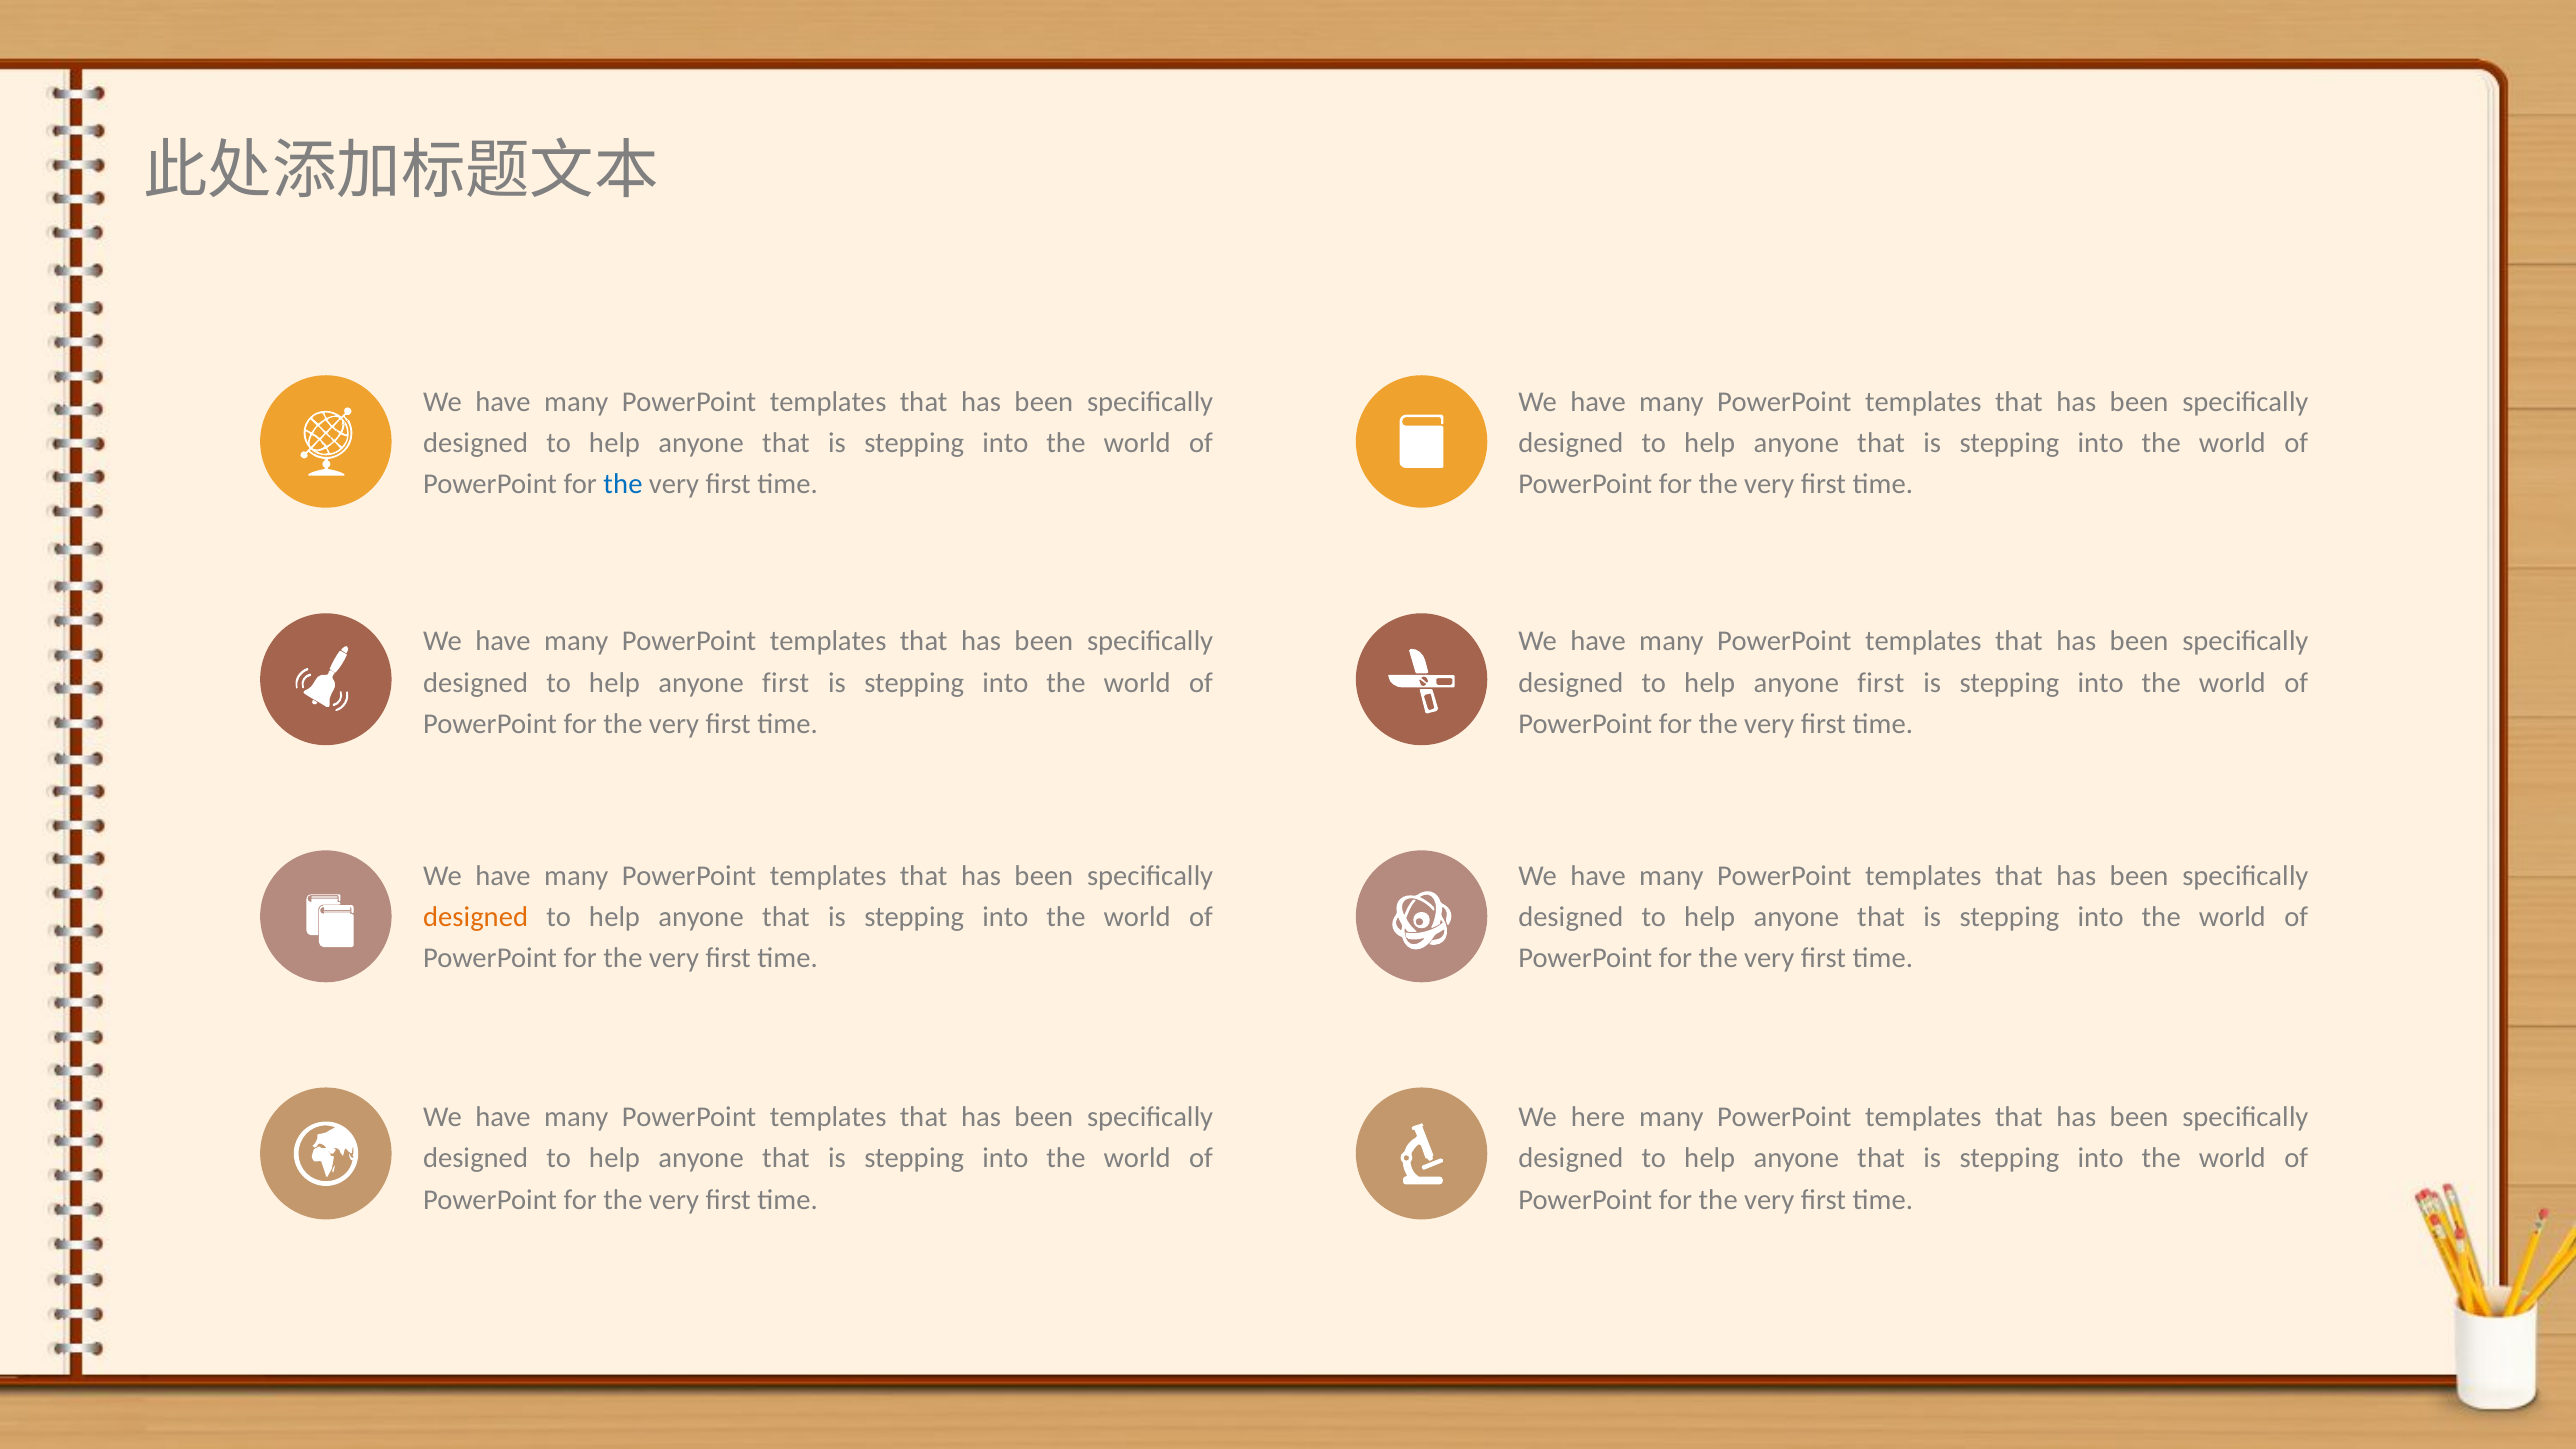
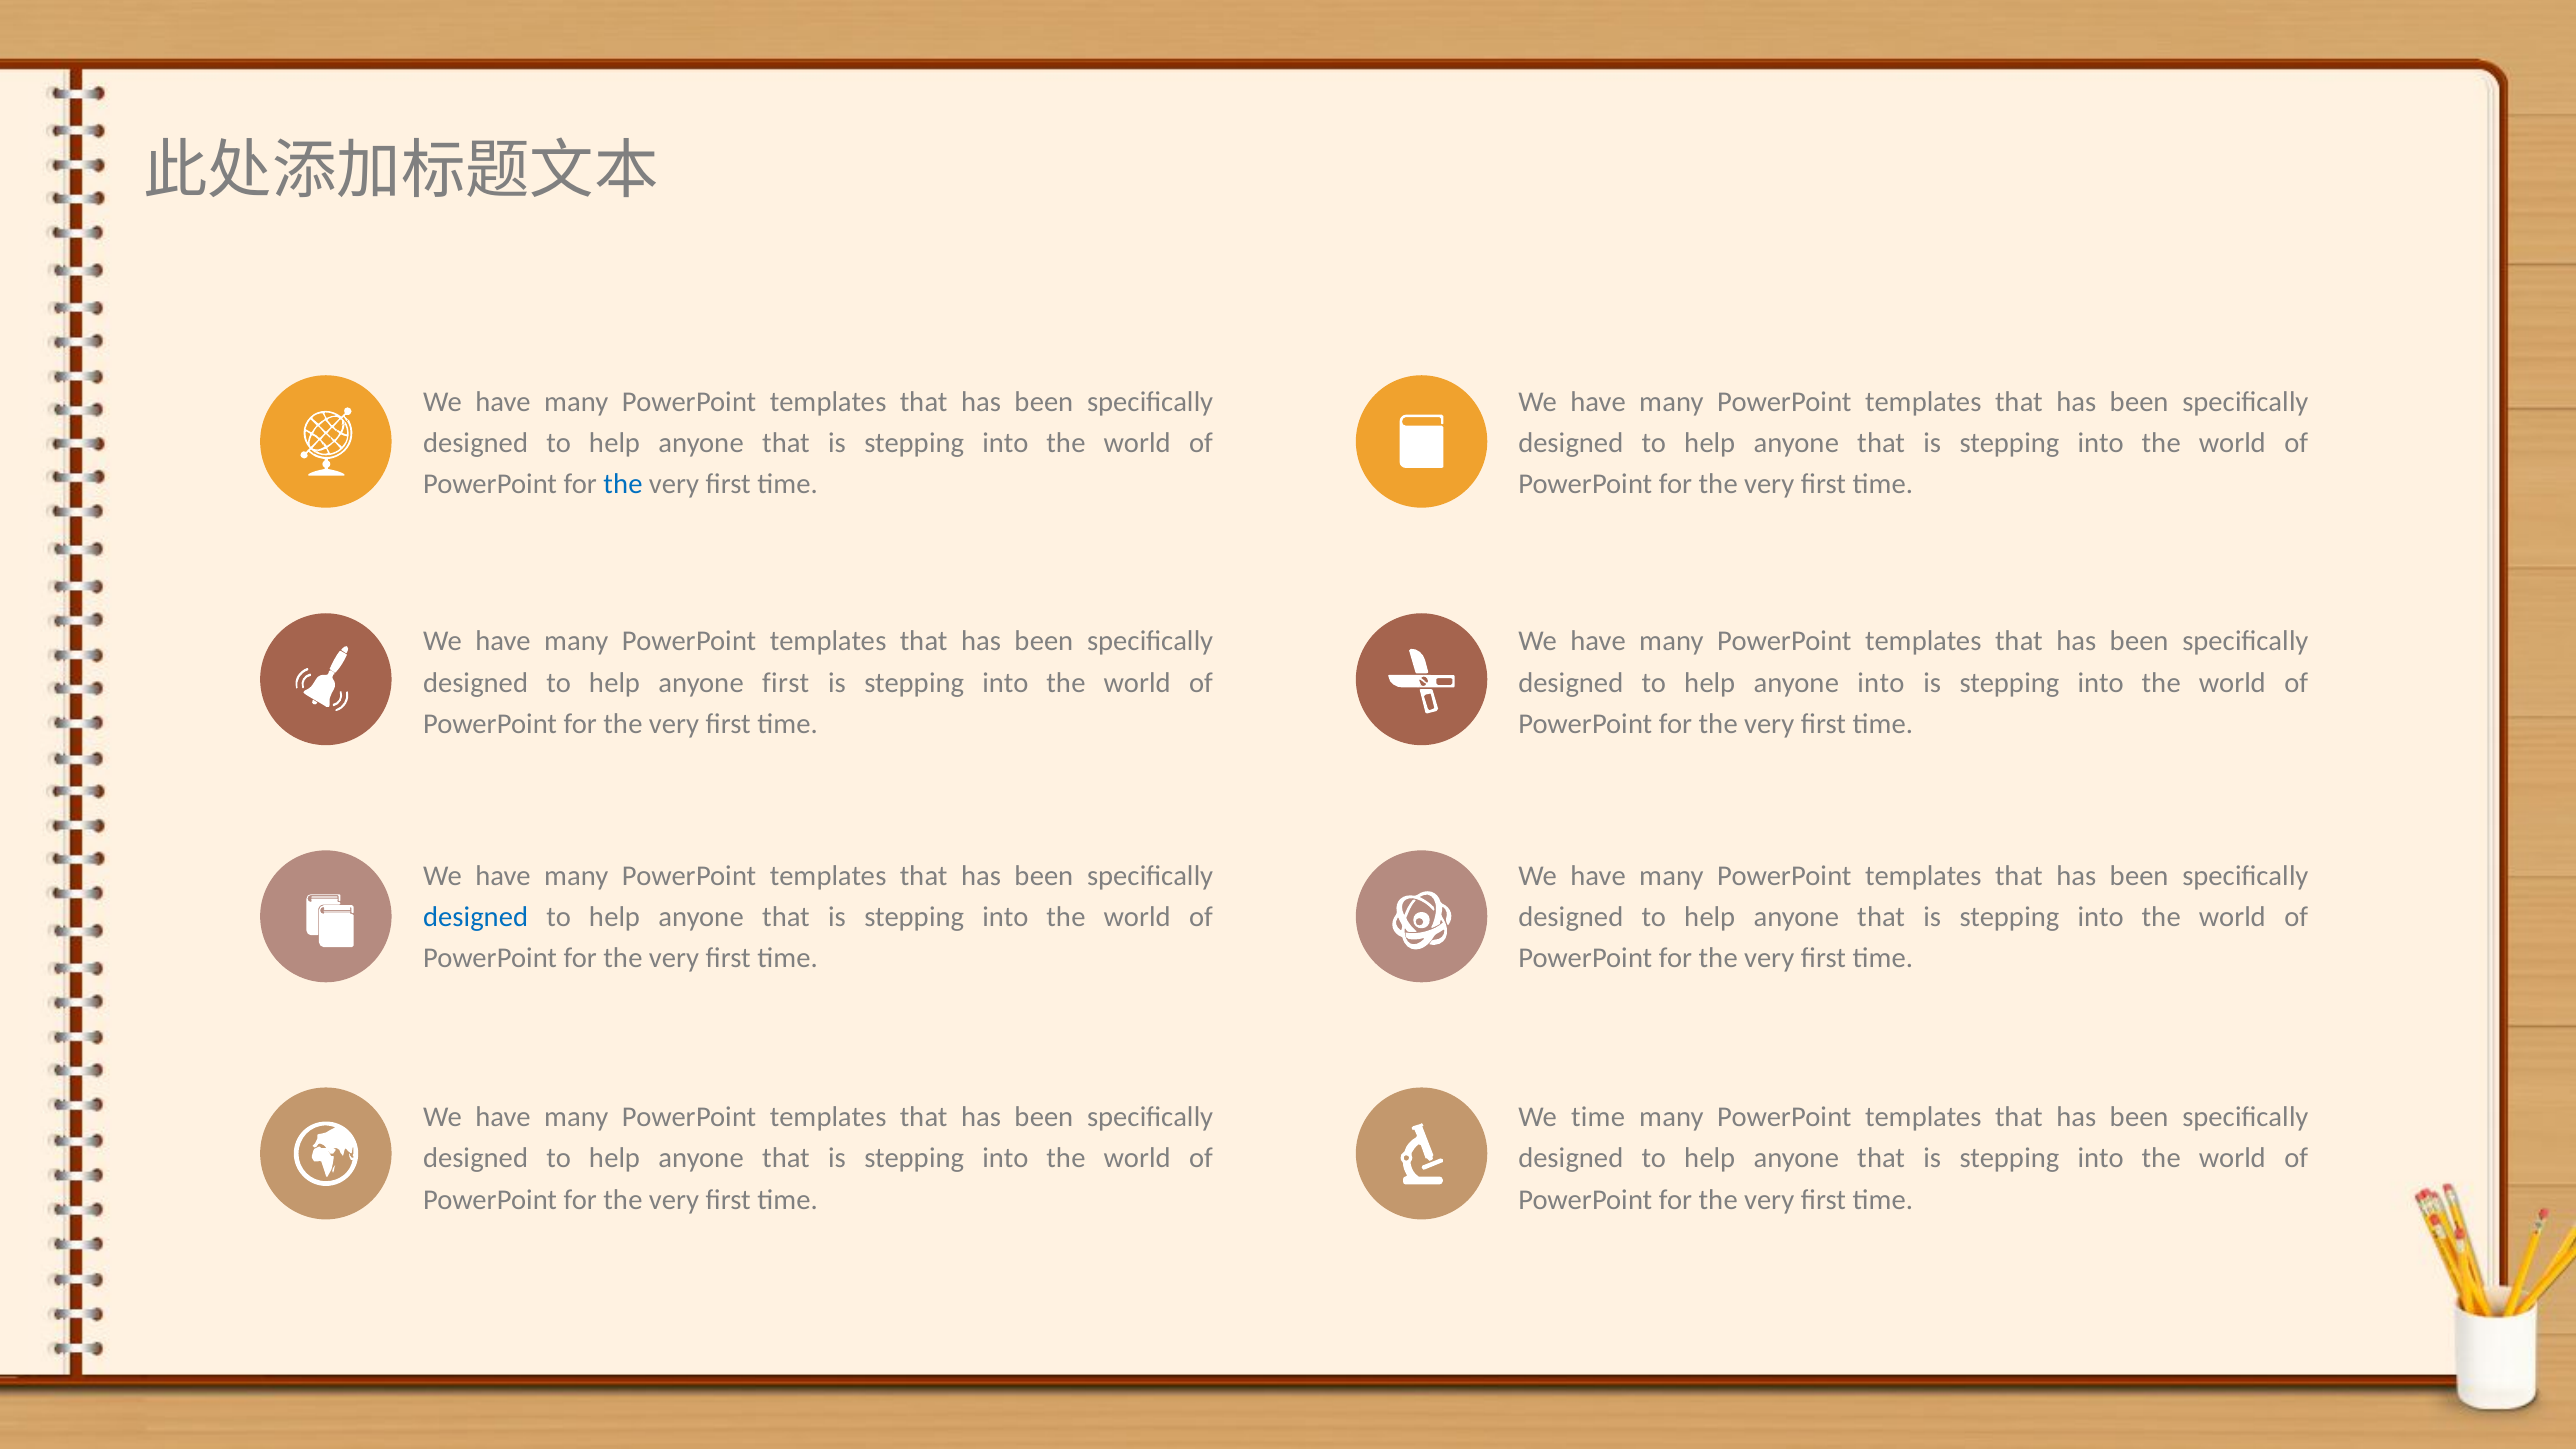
first: first -> into (1881, 683)
designed colour: orange -> blue (476, 917)
We here: here -> time (1598, 1118)
